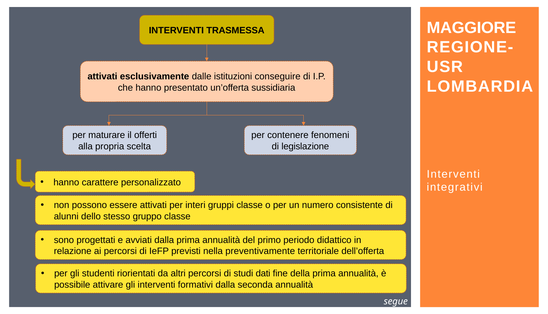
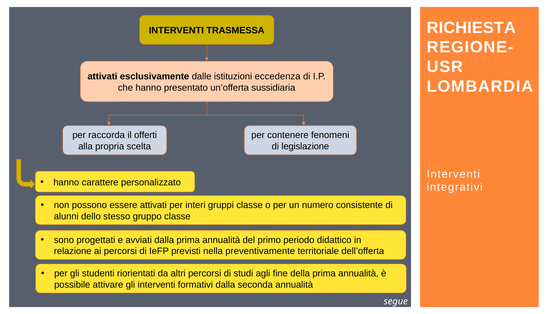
MAGGIORE: MAGGIORE -> RICHIESTA (471, 28)
conseguire: conseguire -> eccedenza (278, 77)
maturare: maturare -> raccorda (107, 135)
dati: dati -> agli (263, 274)
